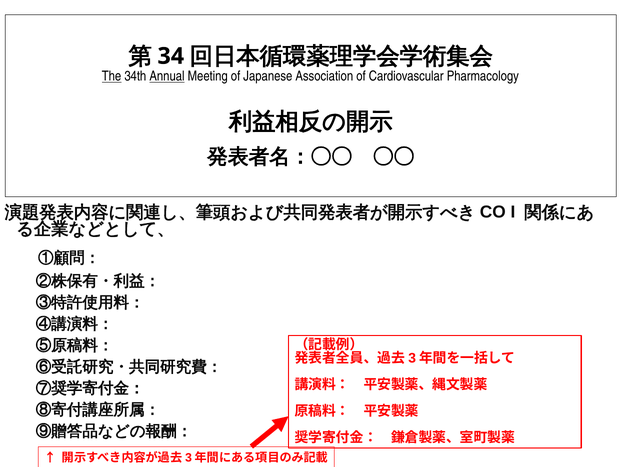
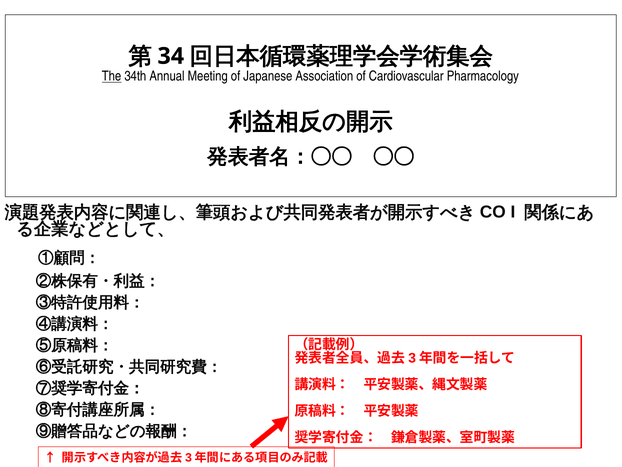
Annual underline: present -> none (167, 76)
